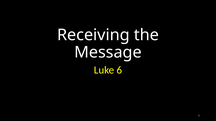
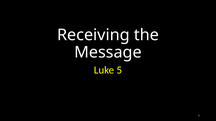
6: 6 -> 5 (119, 70)
